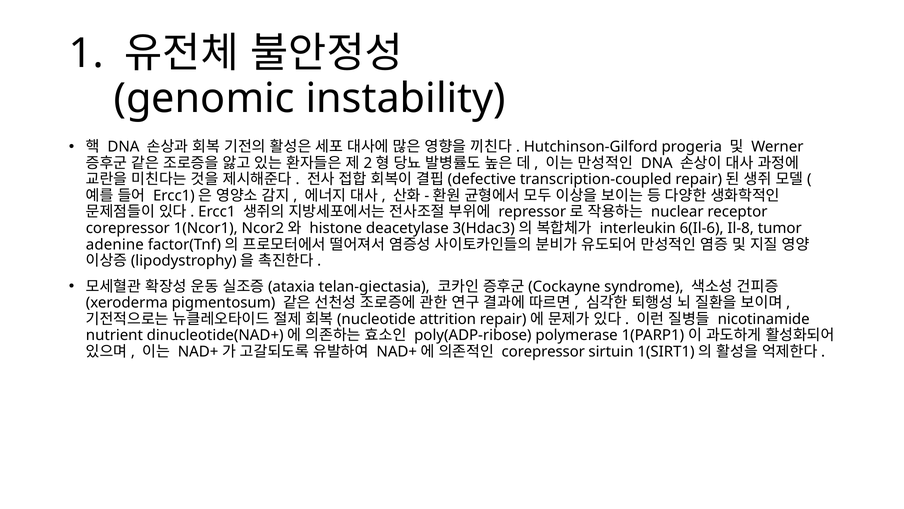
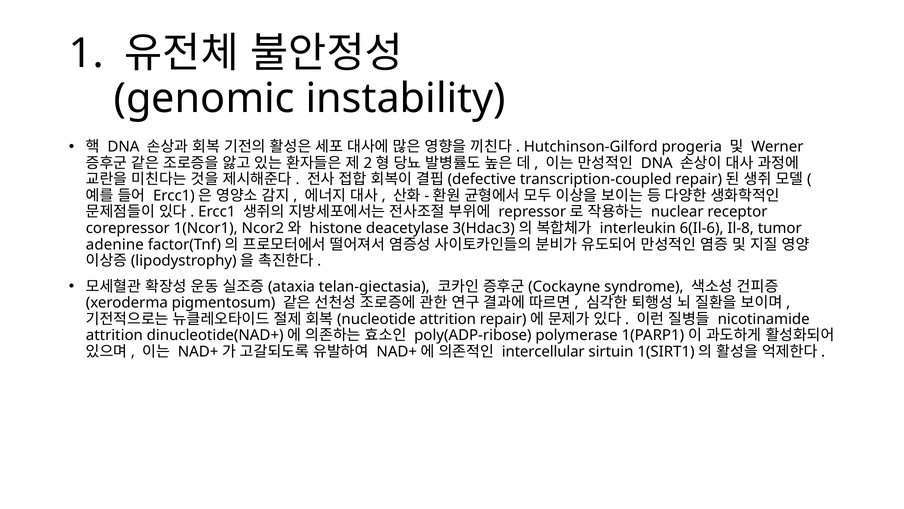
nutrient: nutrient -> attrition (114, 335)
corepressor: corepressor -> intercellular (543, 351)
